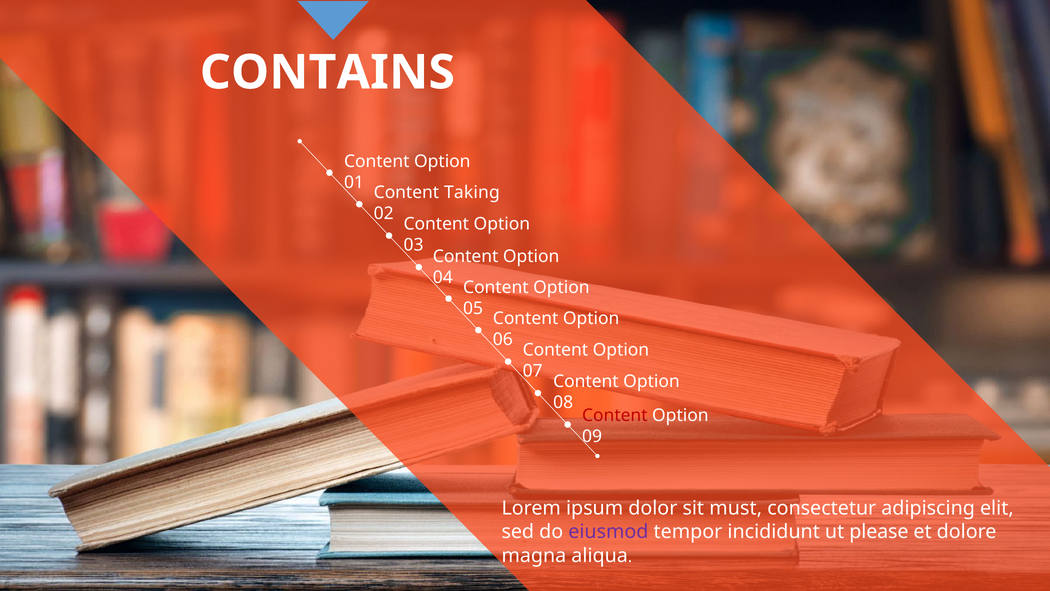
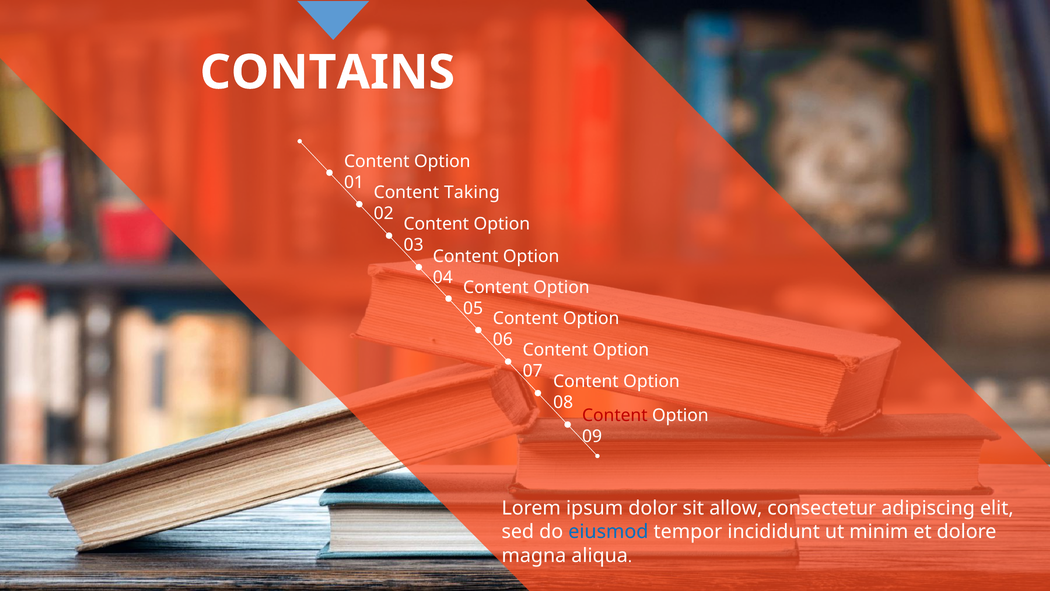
must: must -> allow (736, 508)
eiusmod colour: purple -> blue (608, 532)
please: please -> minim (879, 532)
